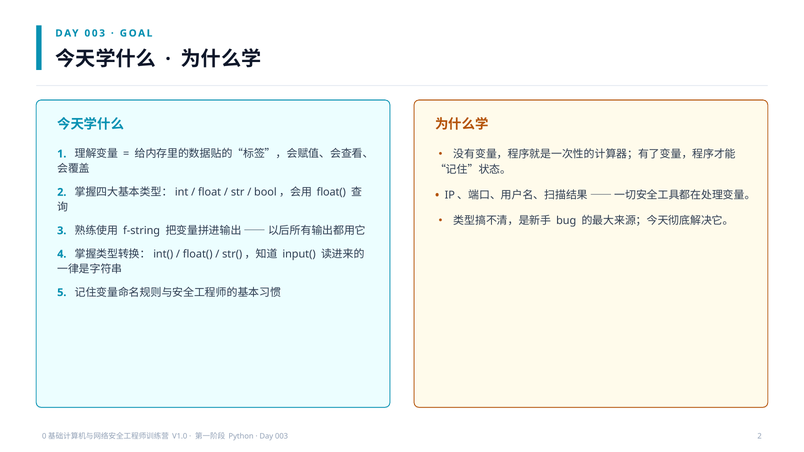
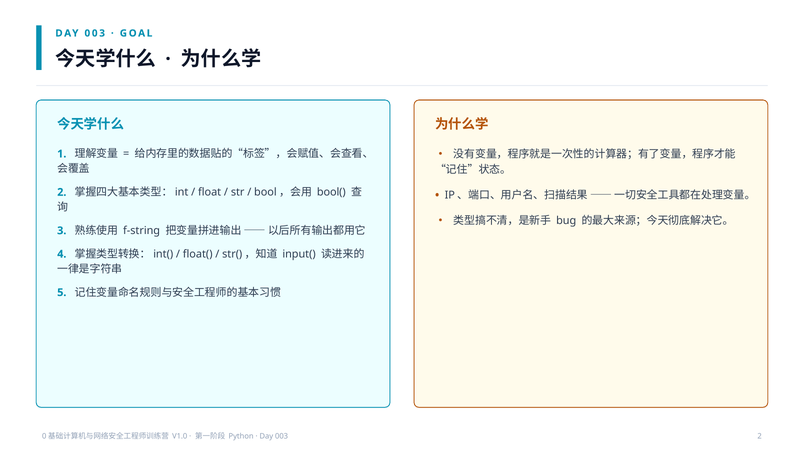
float(: float( -> bool( (331, 192)
